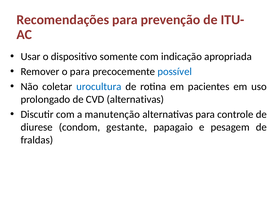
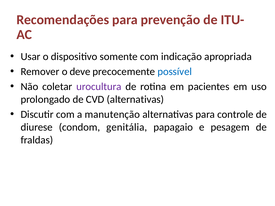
o para: para -> deve (80, 72)
urocultura colour: blue -> purple (99, 87)
gestante: gestante -> genitália (127, 127)
